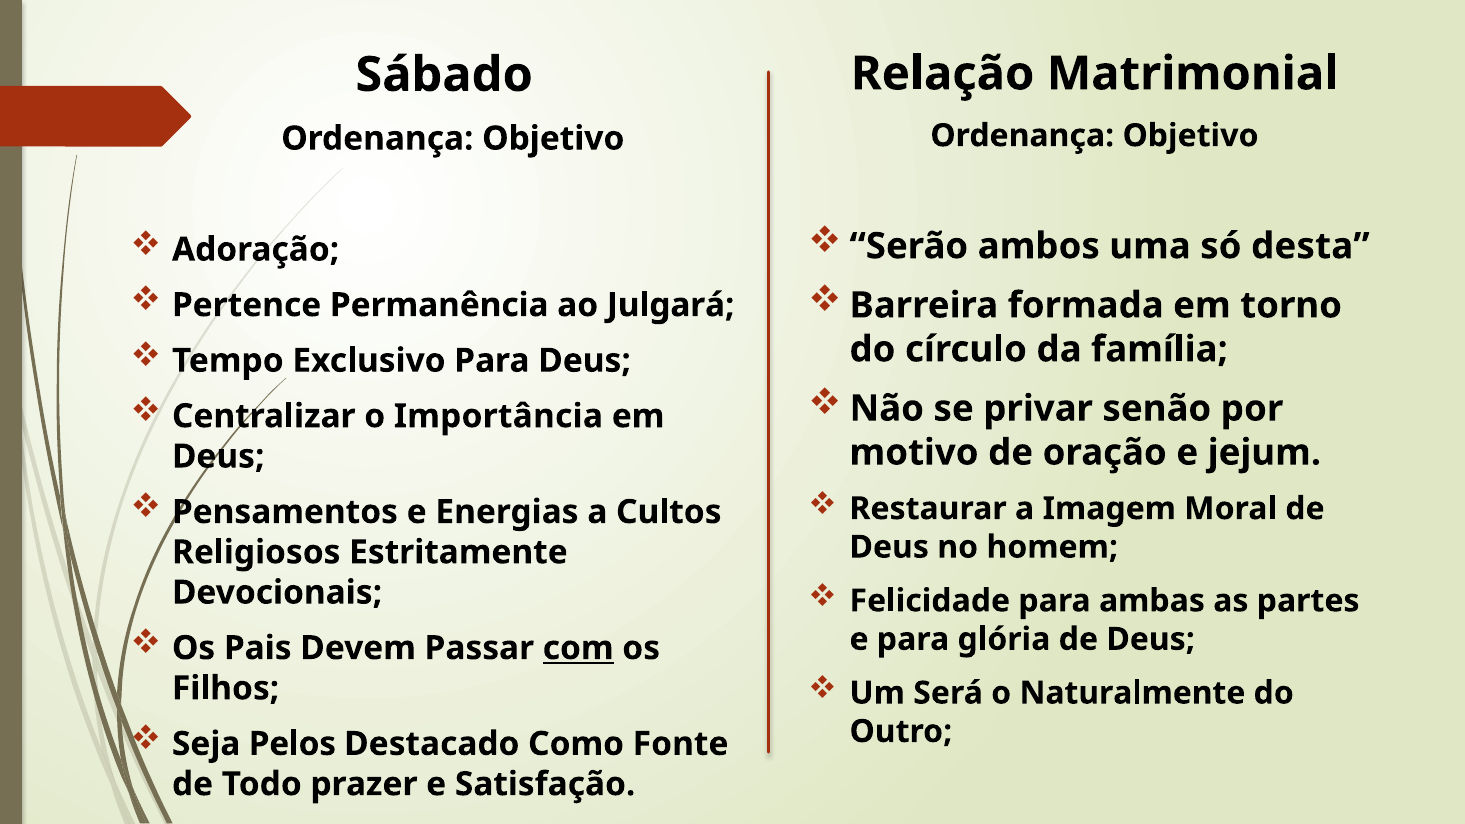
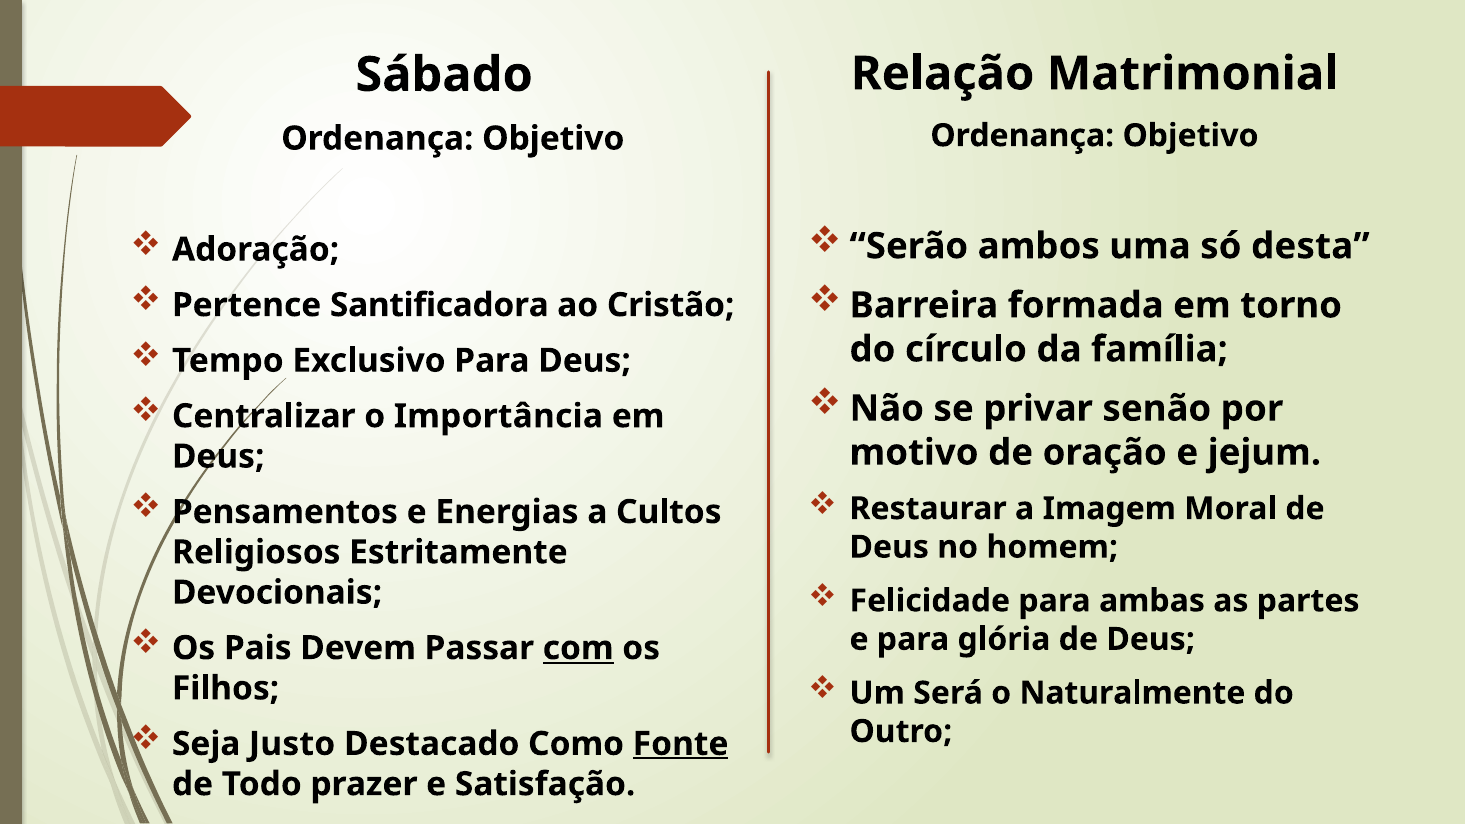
Permanência: Permanência -> Santificadora (439, 305)
Julgará: Julgará -> Cristão (671, 305)
Pelos: Pelos -> Justo (292, 744)
Fonte underline: none -> present (681, 744)
